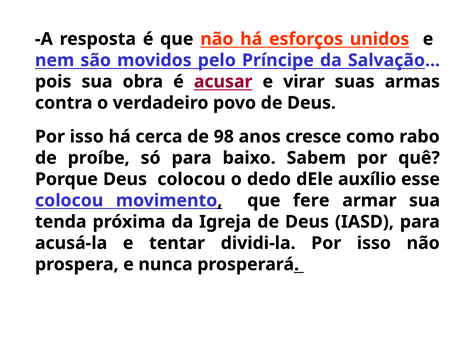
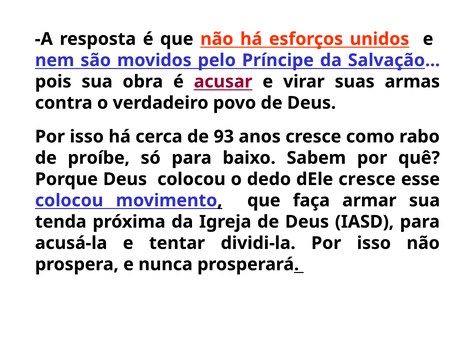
98: 98 -> 93 (224, 137)
dEle auxílio: auxílio -> cresce (367, 179)
fere: fere -> faça (311, 200)
